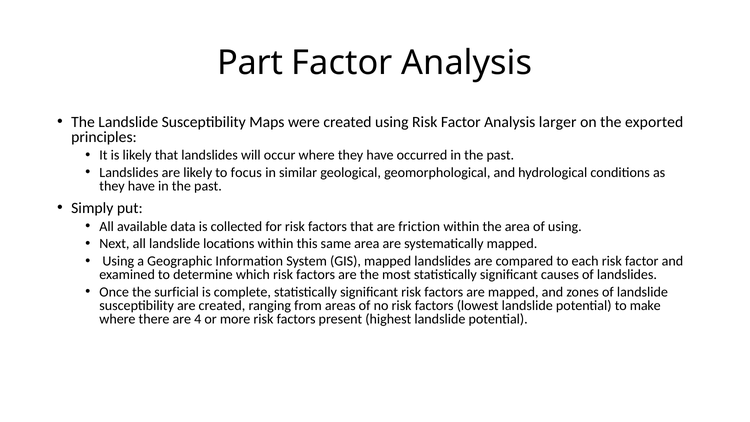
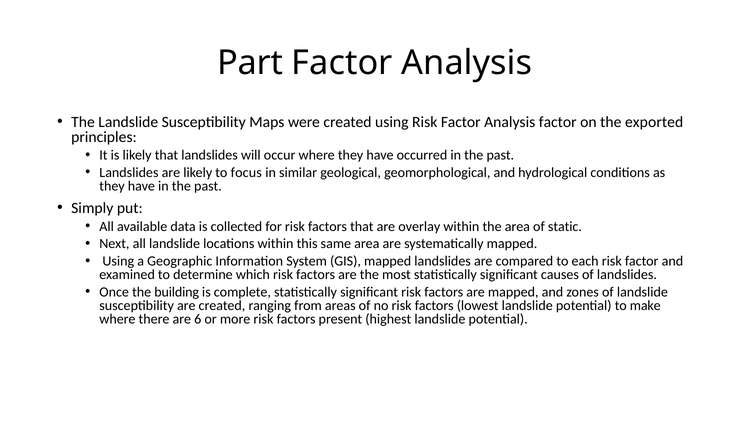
Analysis larger: larger -> factor (558, 122)
friction: friction -> overlay (419, 226)
of using: using -> static (565, 226)
surficial: surficial -> building (177, 292)
4: 4 -> 6 (198, 319)
